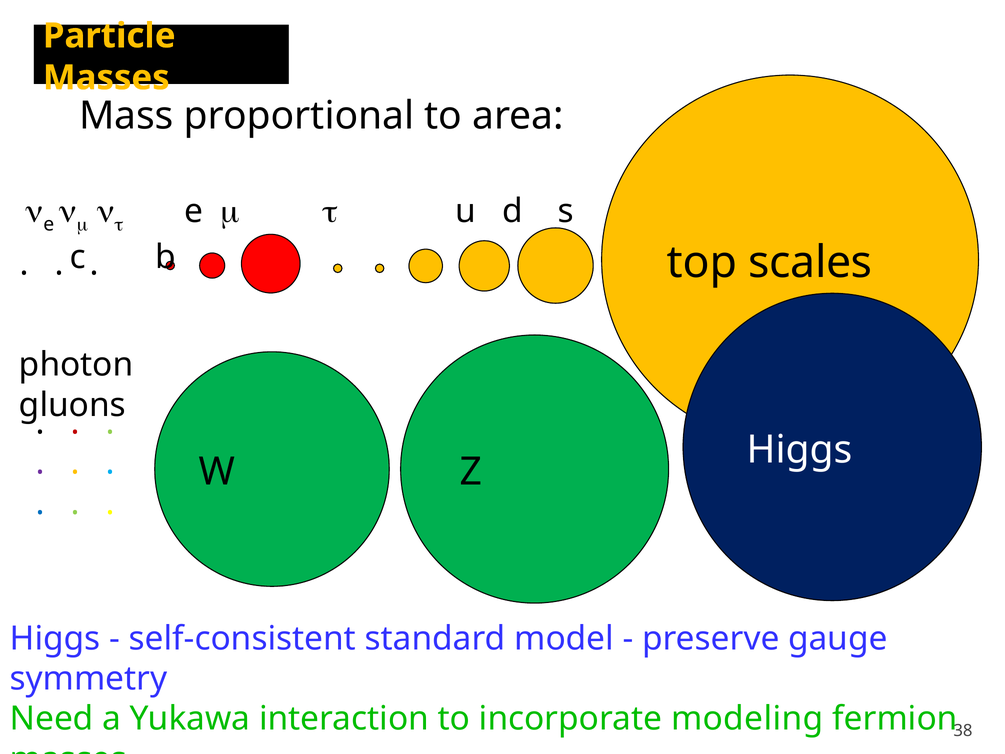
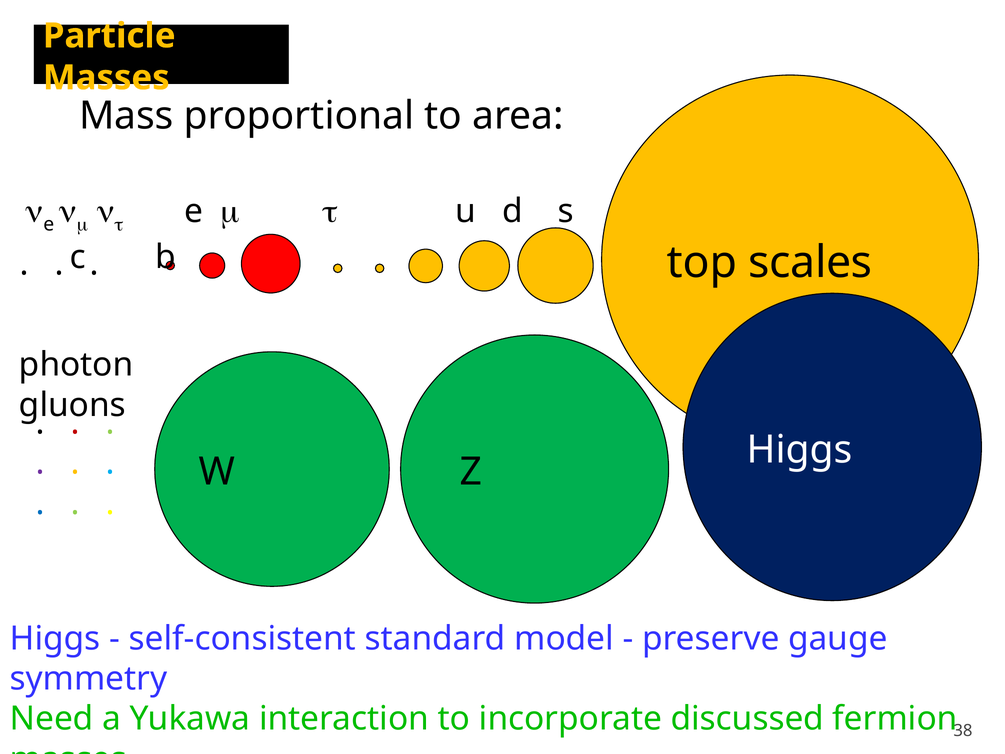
modeling: modeling -> discussed (747, 719)
